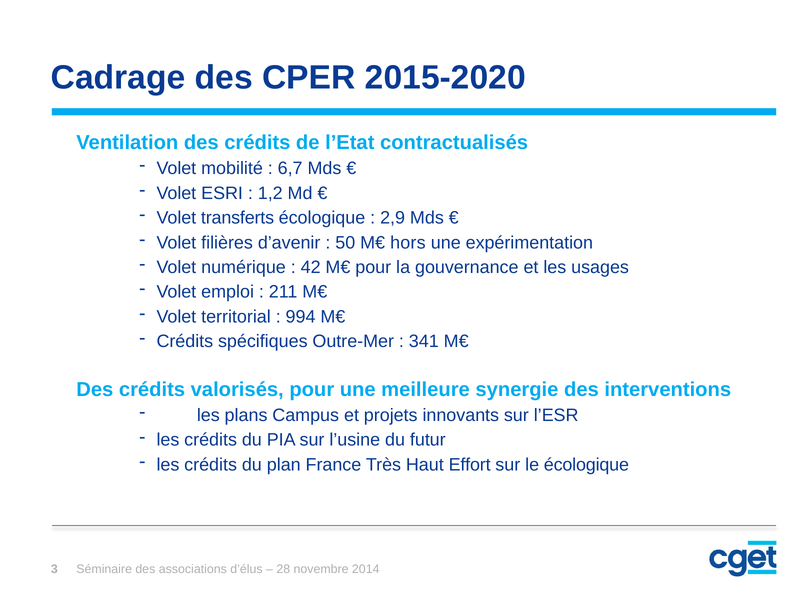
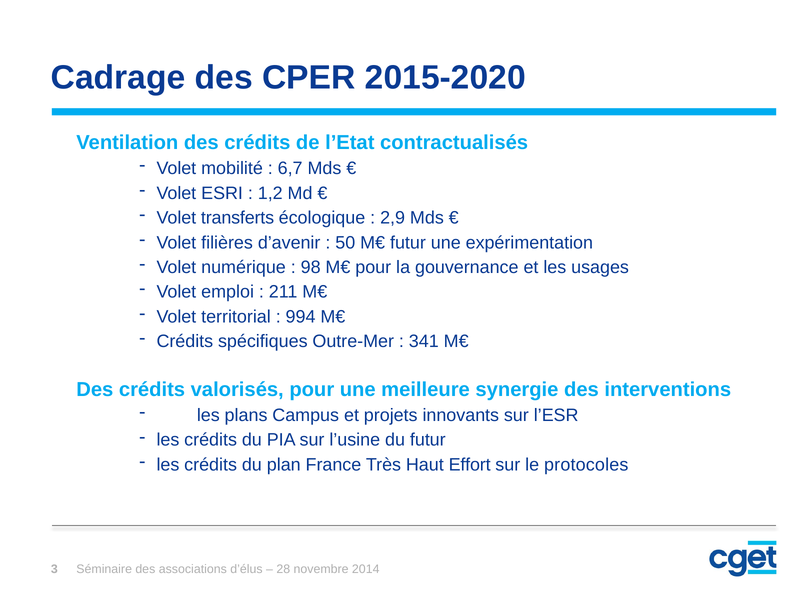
M€ hors: hors -> futur (408, 243)
42: 42 -> 98 (311, 267)
le écologique: écologique -> protocoles (586, 465)
